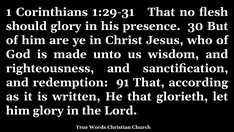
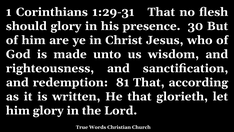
91: 91 -> 81 (123, 82)
